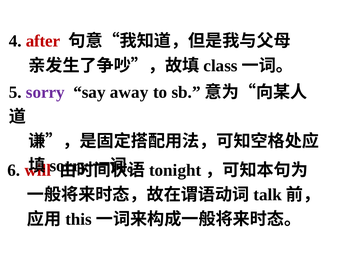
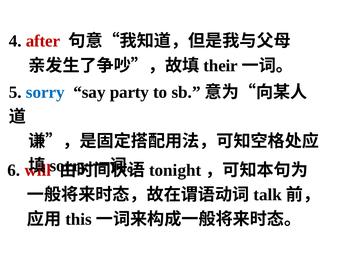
class: class -> their (221, 66)
sorry colour: purple -> blue (45, 92)
away: away -> party (129, 92)
